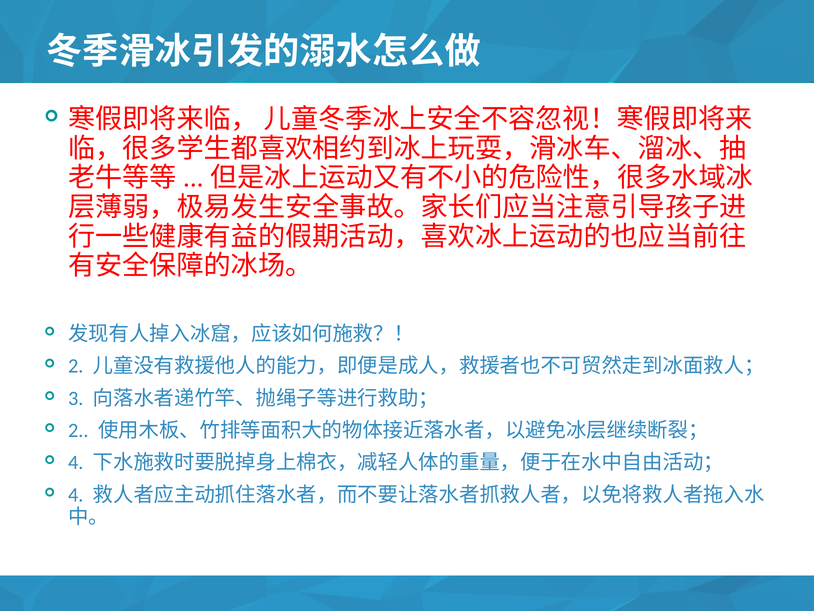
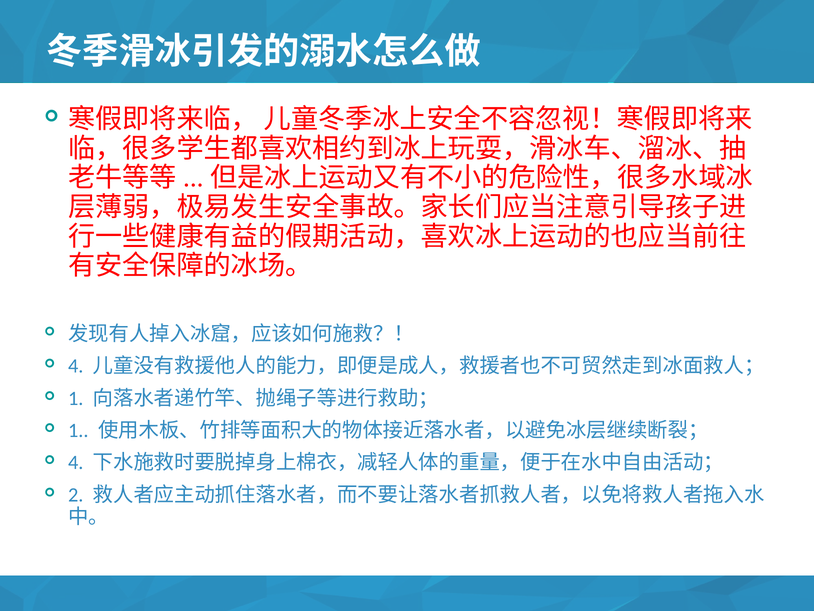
2: 2 -> 4 (76, 366)
3: 3 -> 1 (76, 398)
2: 2 -> 1 (78, 430)
4: 4 -> 2 (76, 495)
